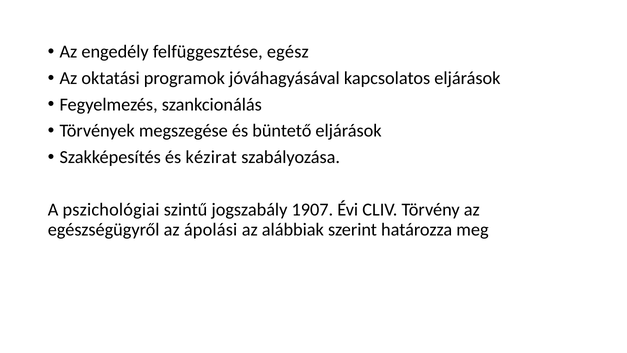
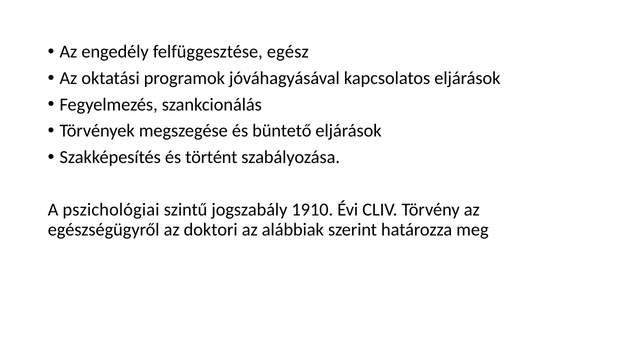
kézirat: kézirat -> történt (211, 157)
1907: 1907 -> 1910 (312, 210)
ápolási: ápolási -> doktori (211, 229)
